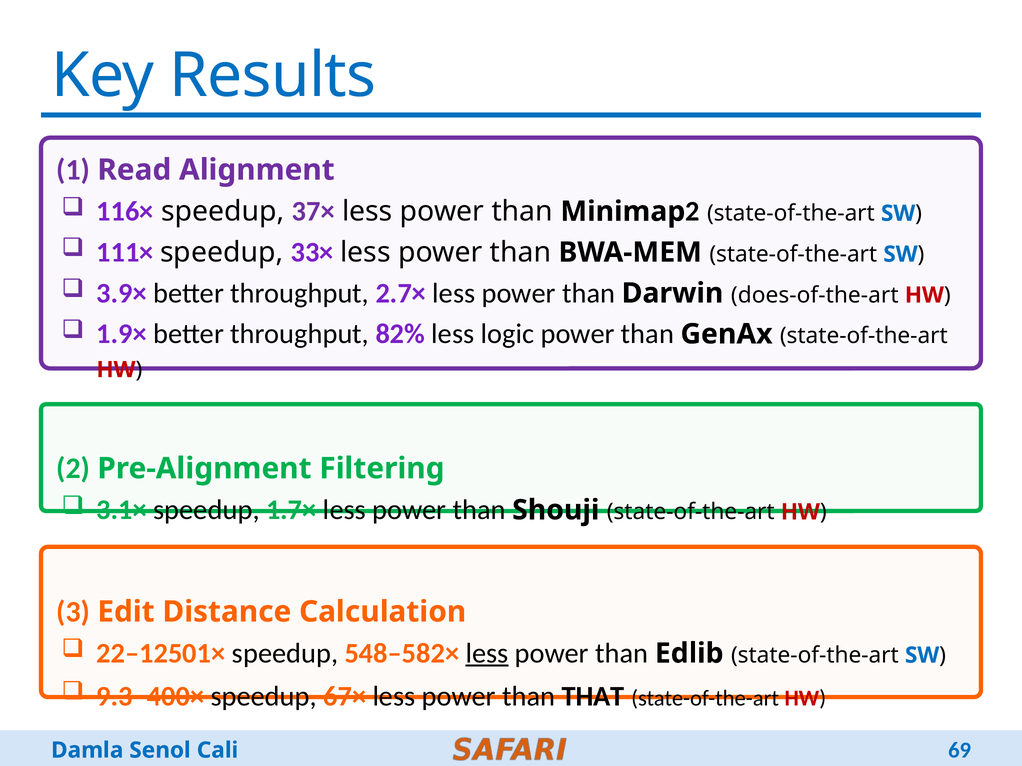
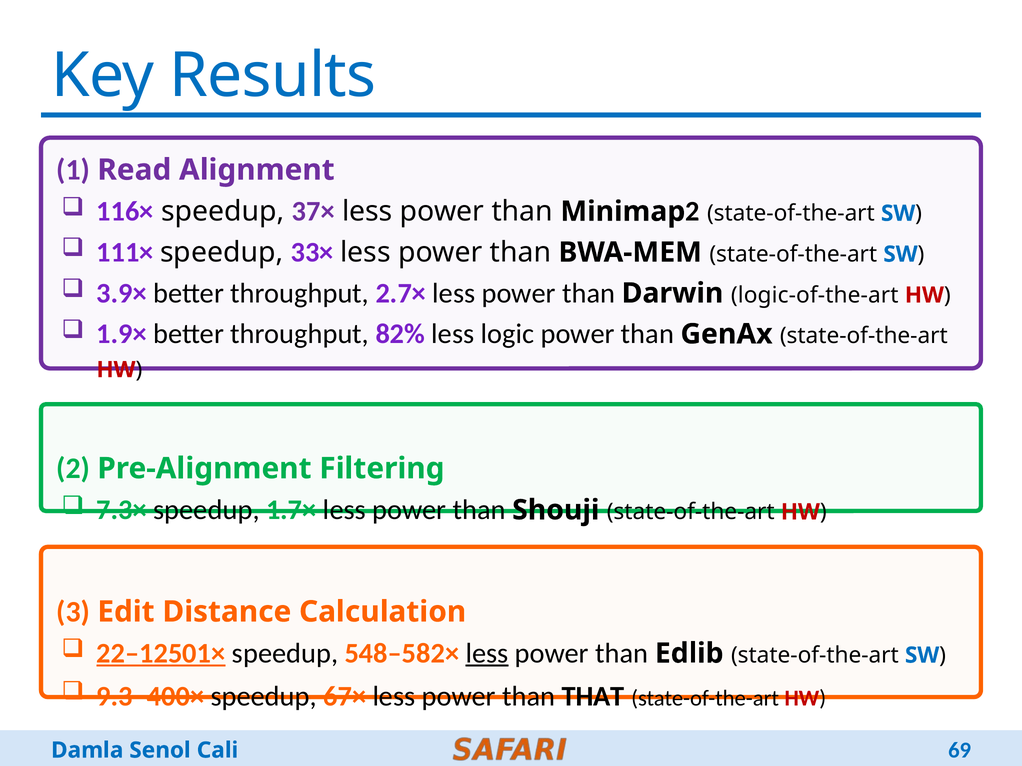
does-of-the-art: does-of-the-art -> logic-of-the-art (815, 295)
3.1×: 3.1× -> 7.3× (122, 510)
22–12501× underline: none -> present (161, 654)
